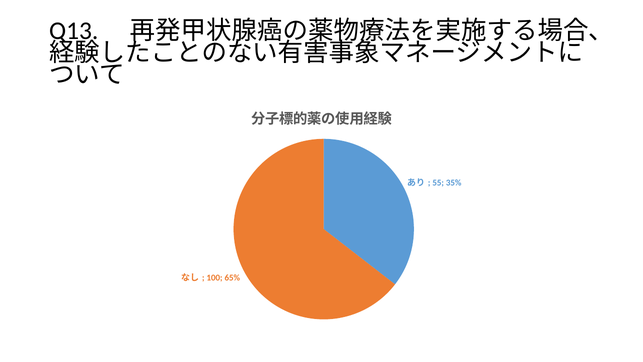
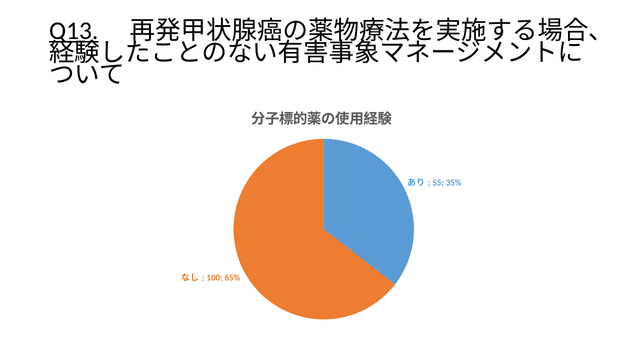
Q13 underline: none -> present (74, 31)
